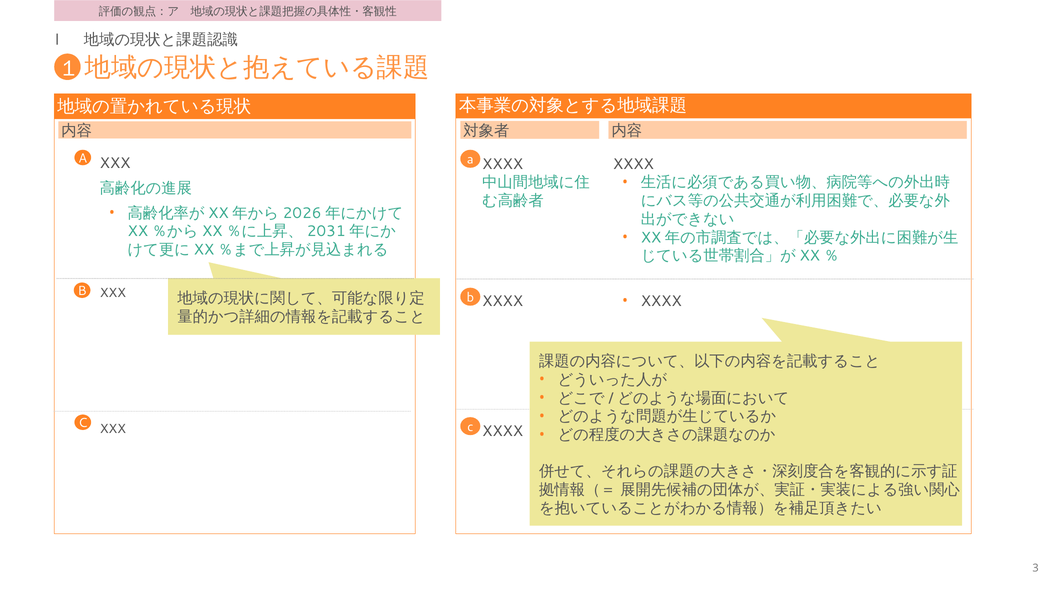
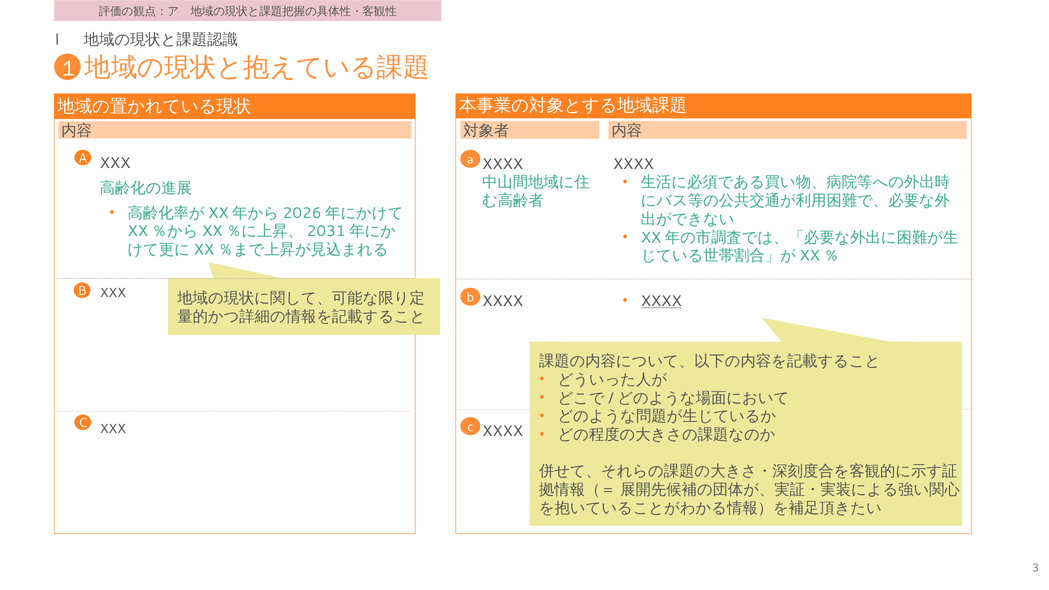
XXXX underline: none -> present (661, 301)
